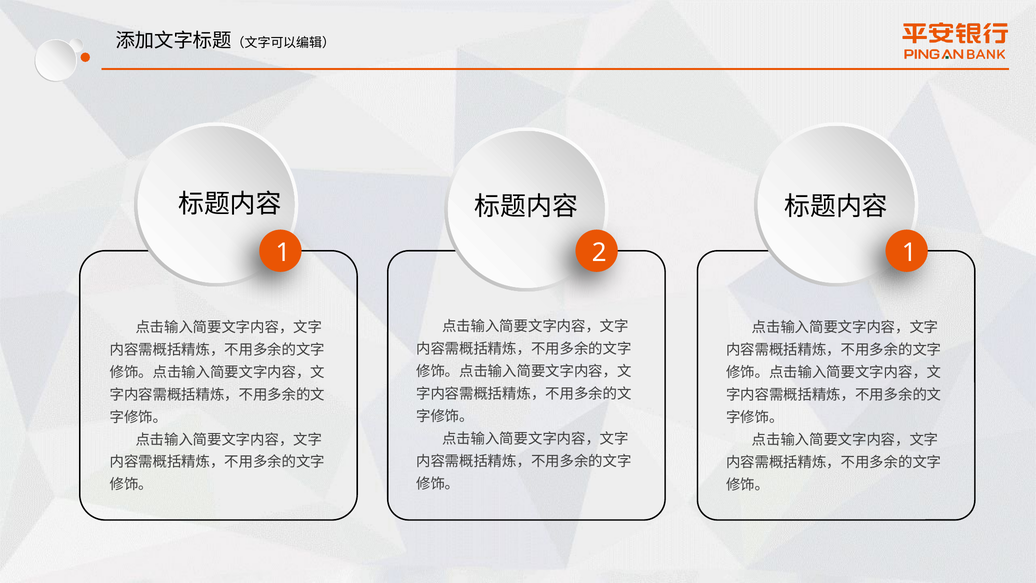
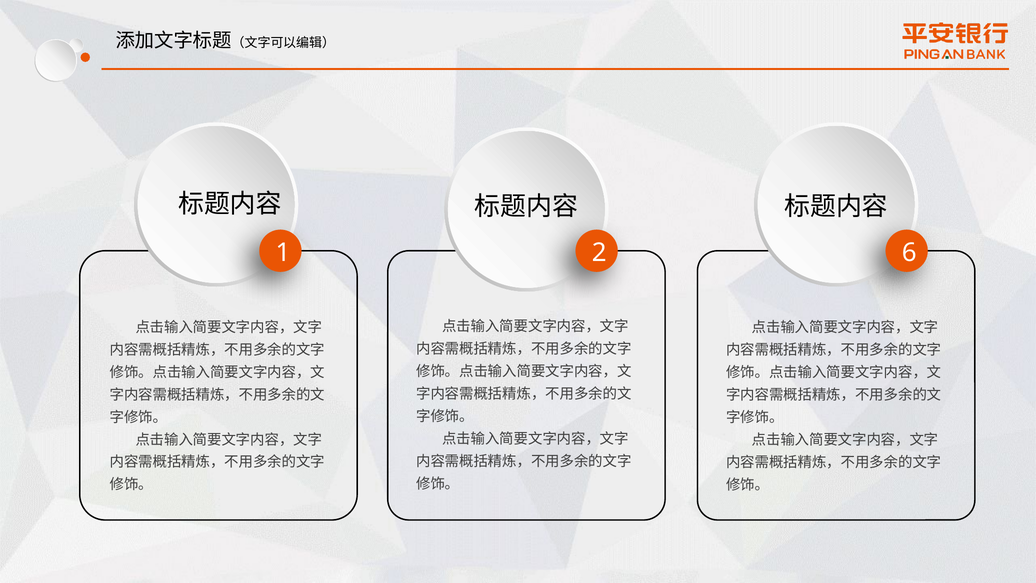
2 1: 1 -> 6 (909, 252)
